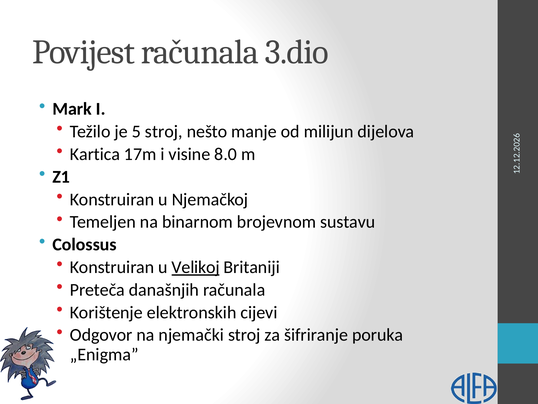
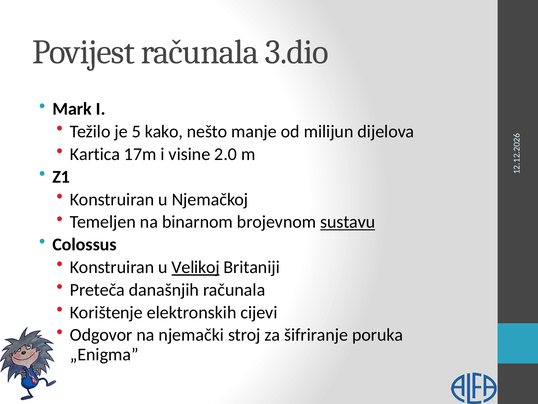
5 stroj: stroj -> kako (164, 131)
8.0: 8.0 -> 2.0 (226, 154)
sustavu underline: none -> present (348, 222)
